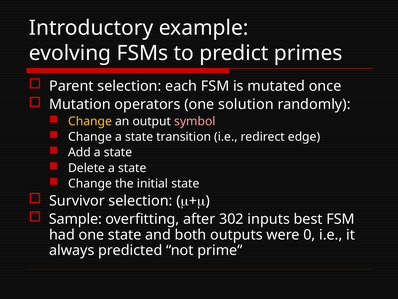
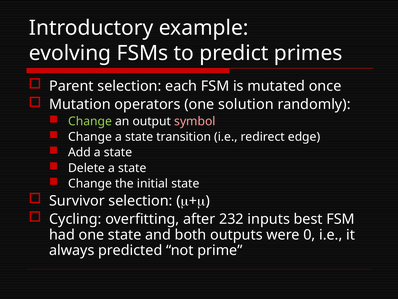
Change colour: yellow -> light green (90, 121)
Sample: Sample -> Cycling (75, 219)
302: 302 -> 232 (231, 219)
